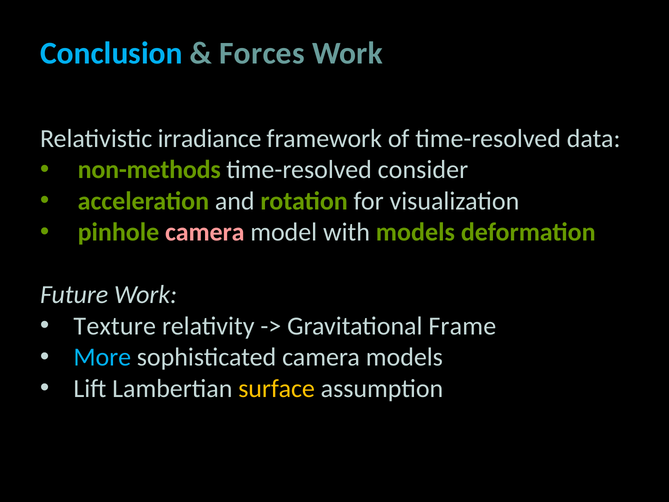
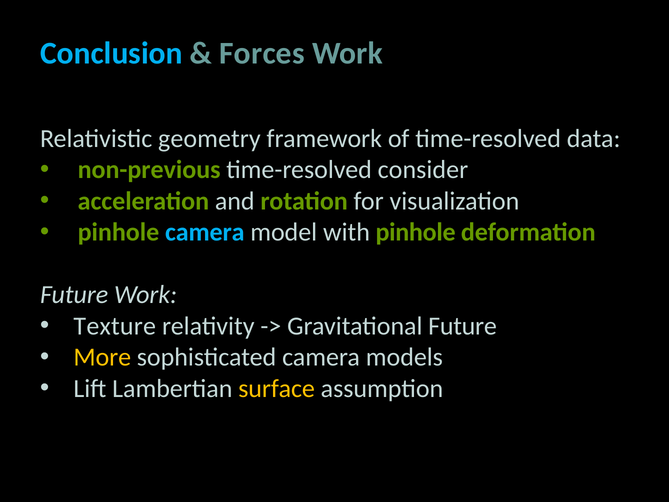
irradiance: irradiance -> geometry (209, 139)
non-methods: non-methods -> non-previous (149, 170)
camera colour: pink -> light blue (205, 232)
with models: models -> pinhole (416, 232)
Gravitational Frame: Frame -> Future (463, 326)
More colour: light blue -> yellow (102, 357)
